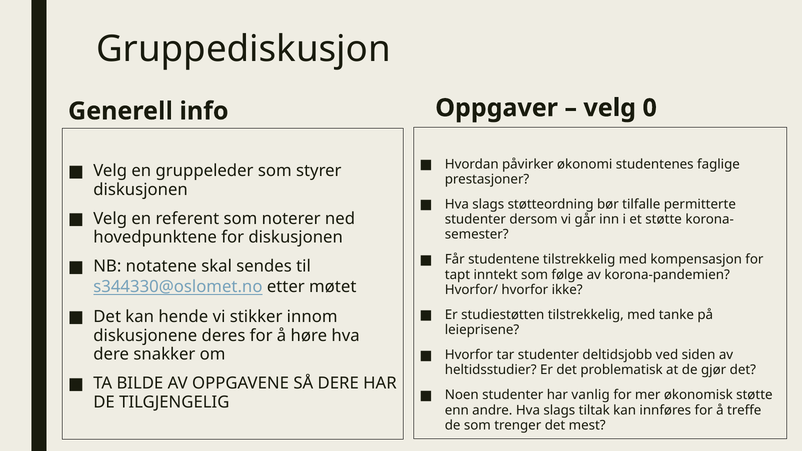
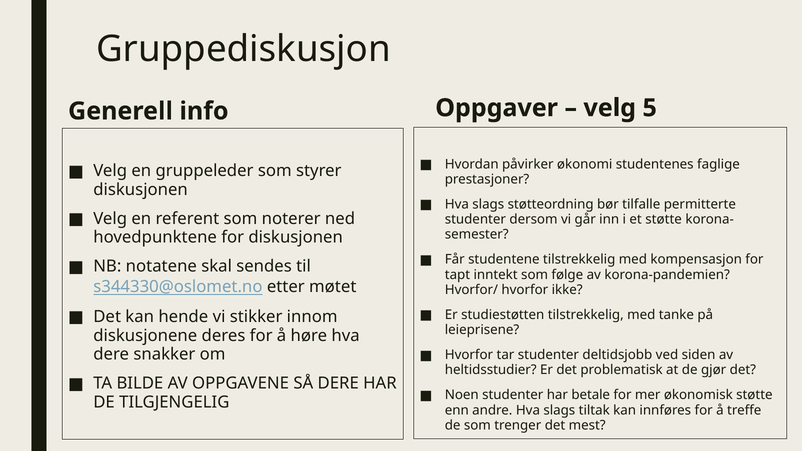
0: 0 -> 5 (650, 108)
vanlig: vanlig -> betale (591, 395)
